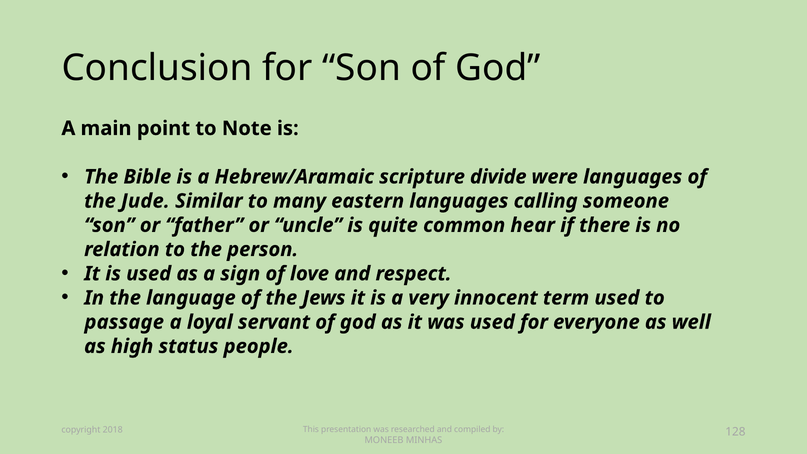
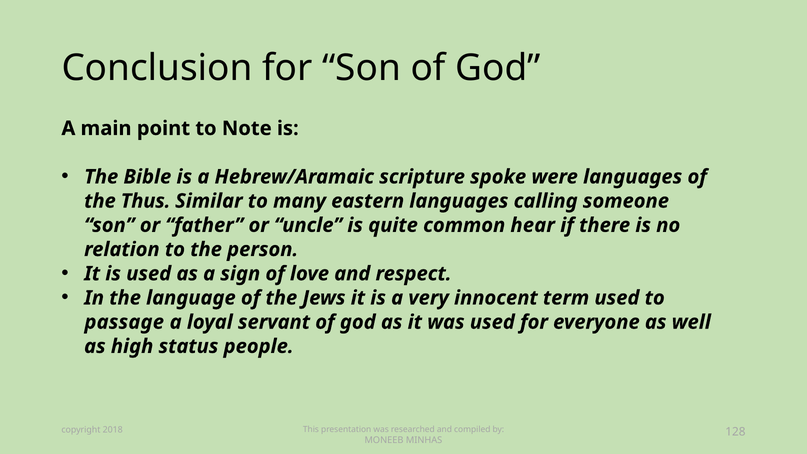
divide: divide -> spoke (498, 177)
Jude: Jude -> Thus (146, 201)
